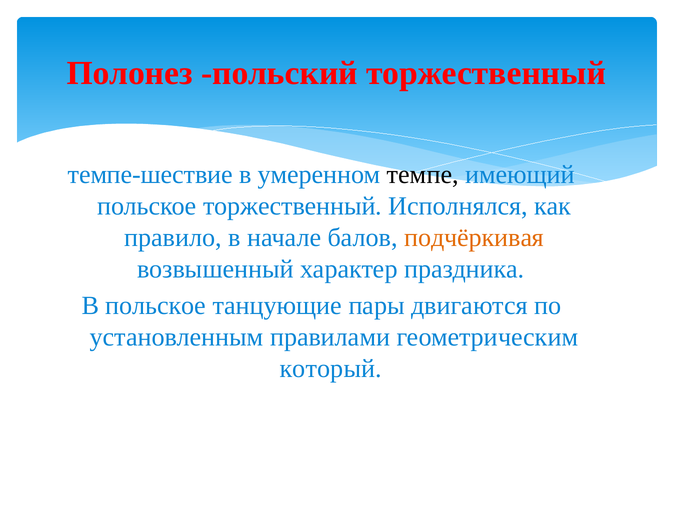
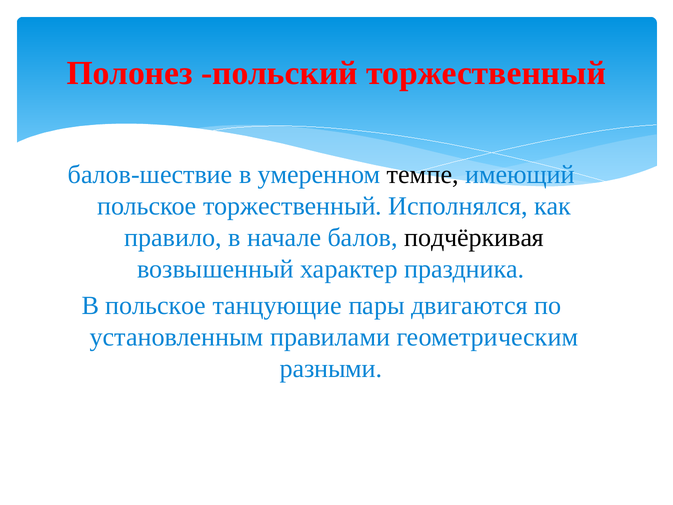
темпе-шествие: темпе-шествие -> балов-шествие (150, 175)
подчёркивая colour: orange -> black (474, 238)
который: который -> разными (331, 368)
